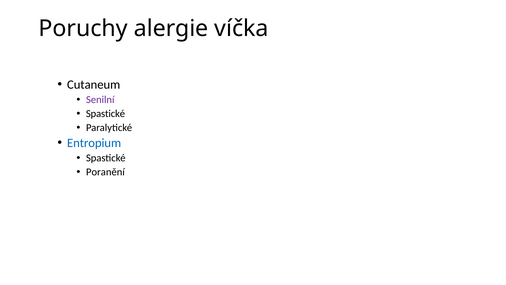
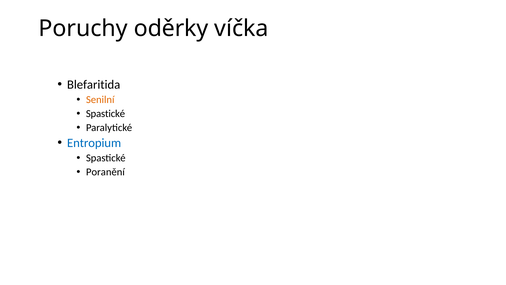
alergie: alergie -> oděrky (171, 29)
Cutaneum: Cutaneum -> Blefaritida (94, 84)
Senilní colour: purple -> orange (100, 100)
